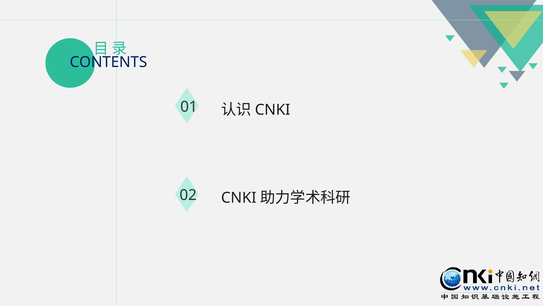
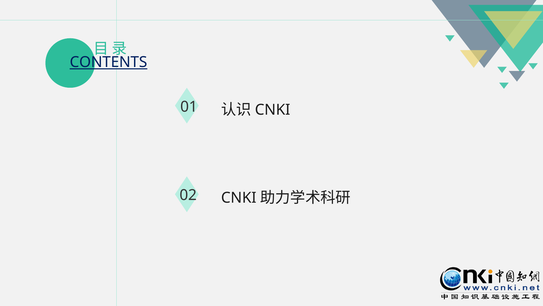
CONTENTS underline: none -> present (108, 62)
